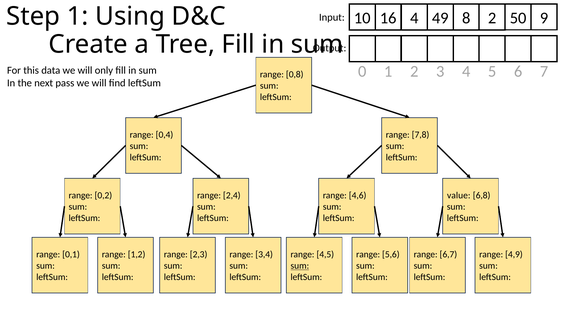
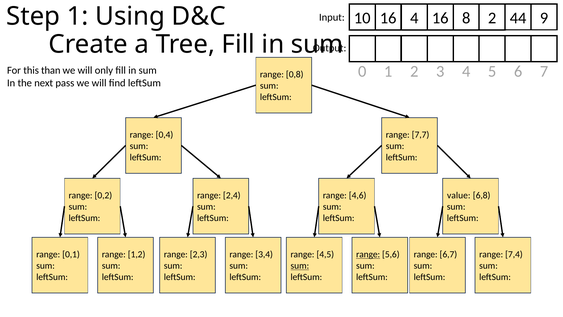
4 49: 49 -> 16 (440, 18)
50: 50 -> 44 (518, 18)
data: data -> than (51, 70)
7,8: 7,8 -> 7,7 (421, 135)
range underline: none -> present (368, 254)
4,9: 4,9 -> 7,4 (514, 254)
